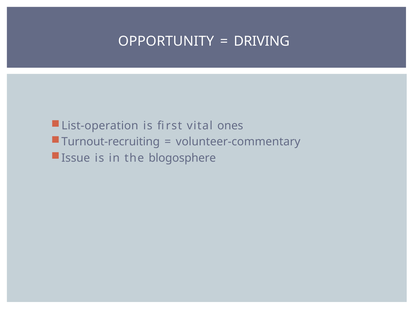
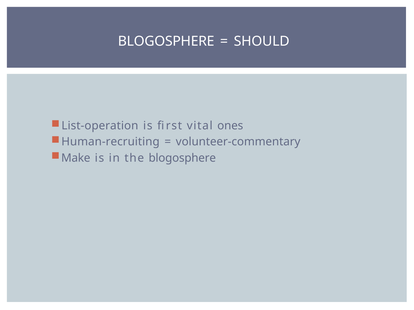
OPPORTUNITY: OPPORTUNITY -> BLOGOSPHERE (166, 42)
DRIVING: DRIVING -> SHOULD (262, 42)
Turnout-recruiting: Turnout-recruiting -> Human-recruiting (111, 142)
Issue: Issue -> Make (76, 158)
